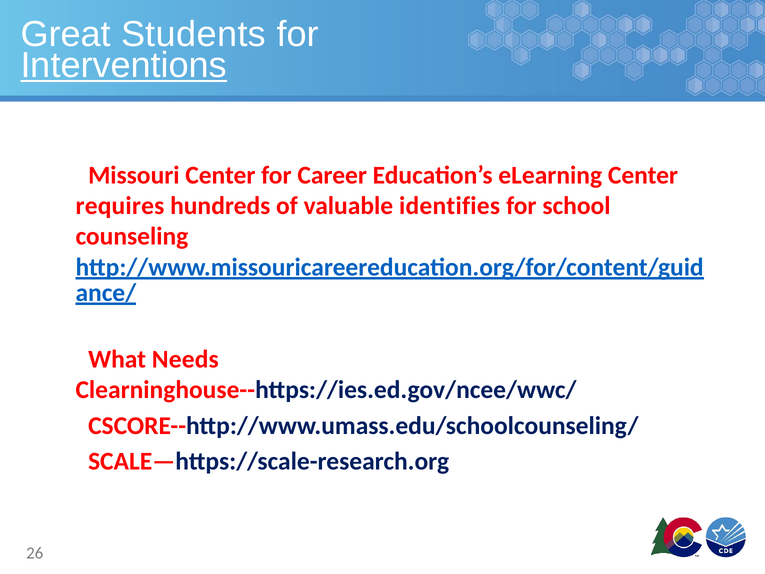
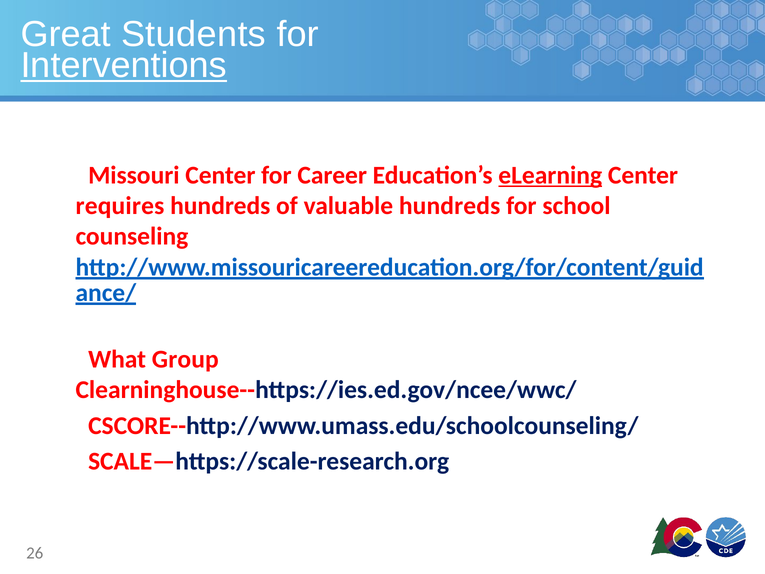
eLearning underline: none -> present (550, 175)
valuable identifies: identifies -> hundreds (450, 206)
Needs: Needs -> Group (185, 359)
